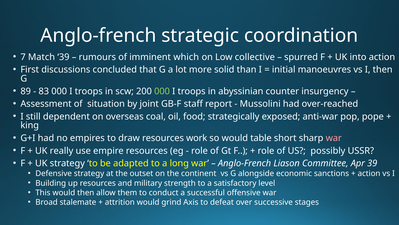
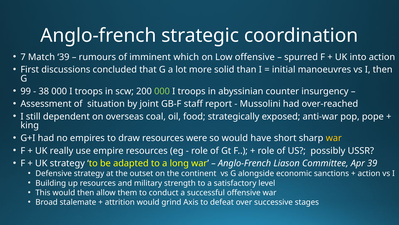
Low collective: collective -> offensive (255, 57)
89: 89 -> 99 (26, 91)
83: 83 -> 38 (44, 91)
work: work -> were (197, 138)
table: table -> have (261, 138)
war colour: pink -> yellow (334, 138)
